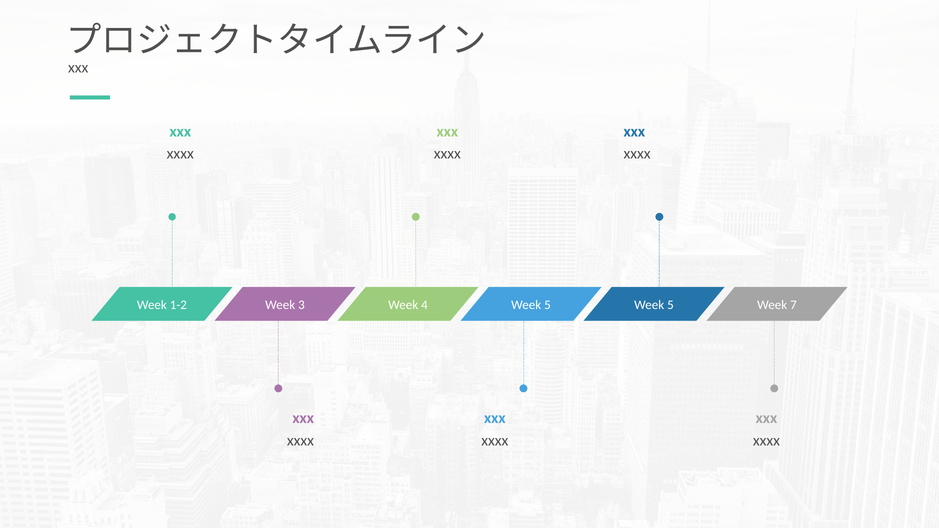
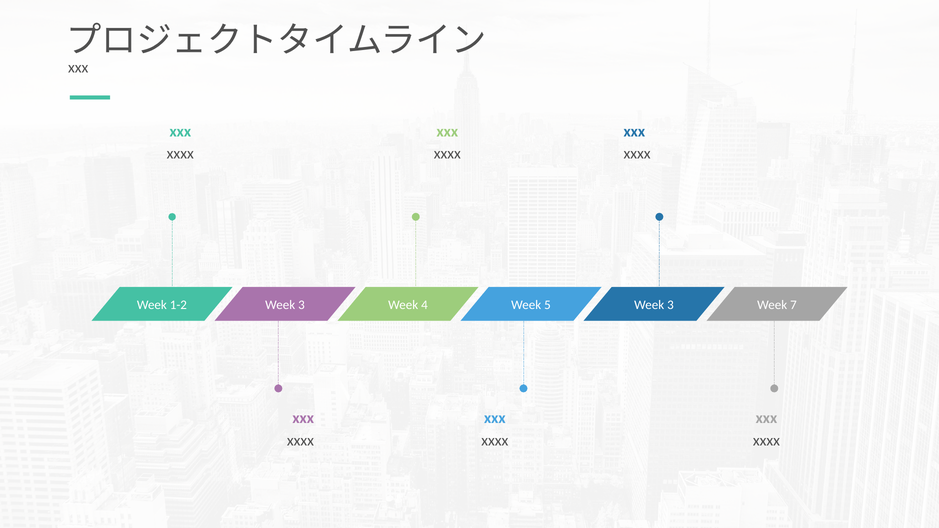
5 Week 5: 5 -> 3 (670, 305)
